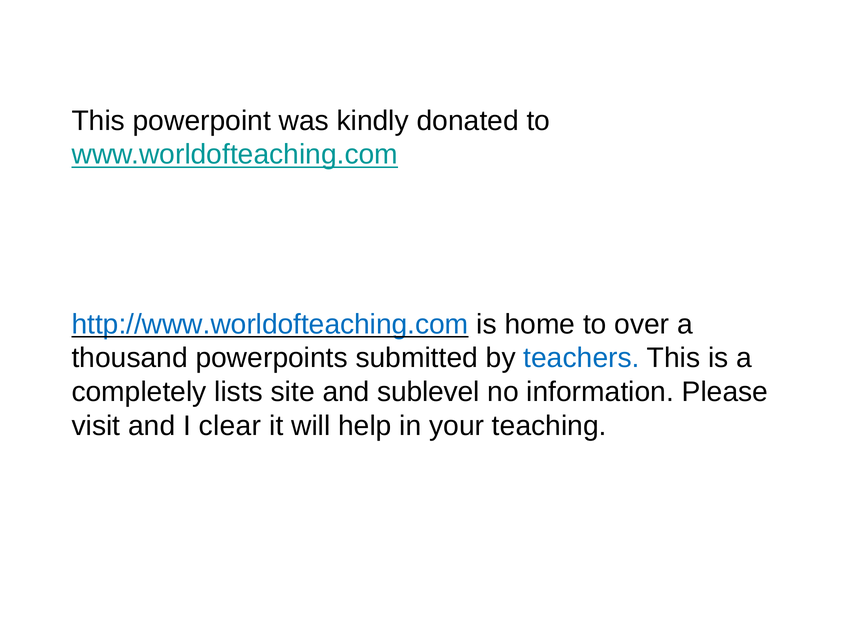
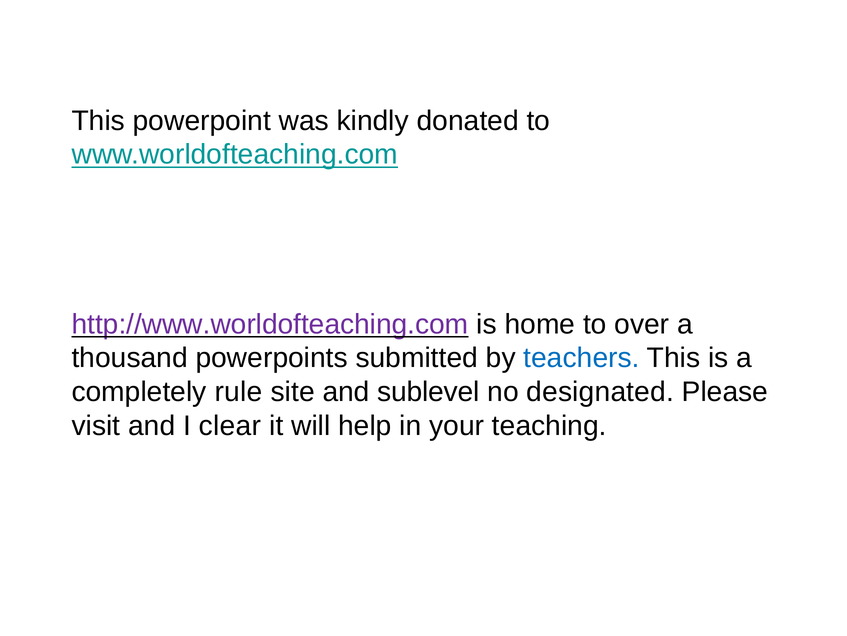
http://www.worldofteaching.com colour: blue -> purple (270, 324)
lists: lists -> rule (239, 392)
information: information -> designated (600, 392)
